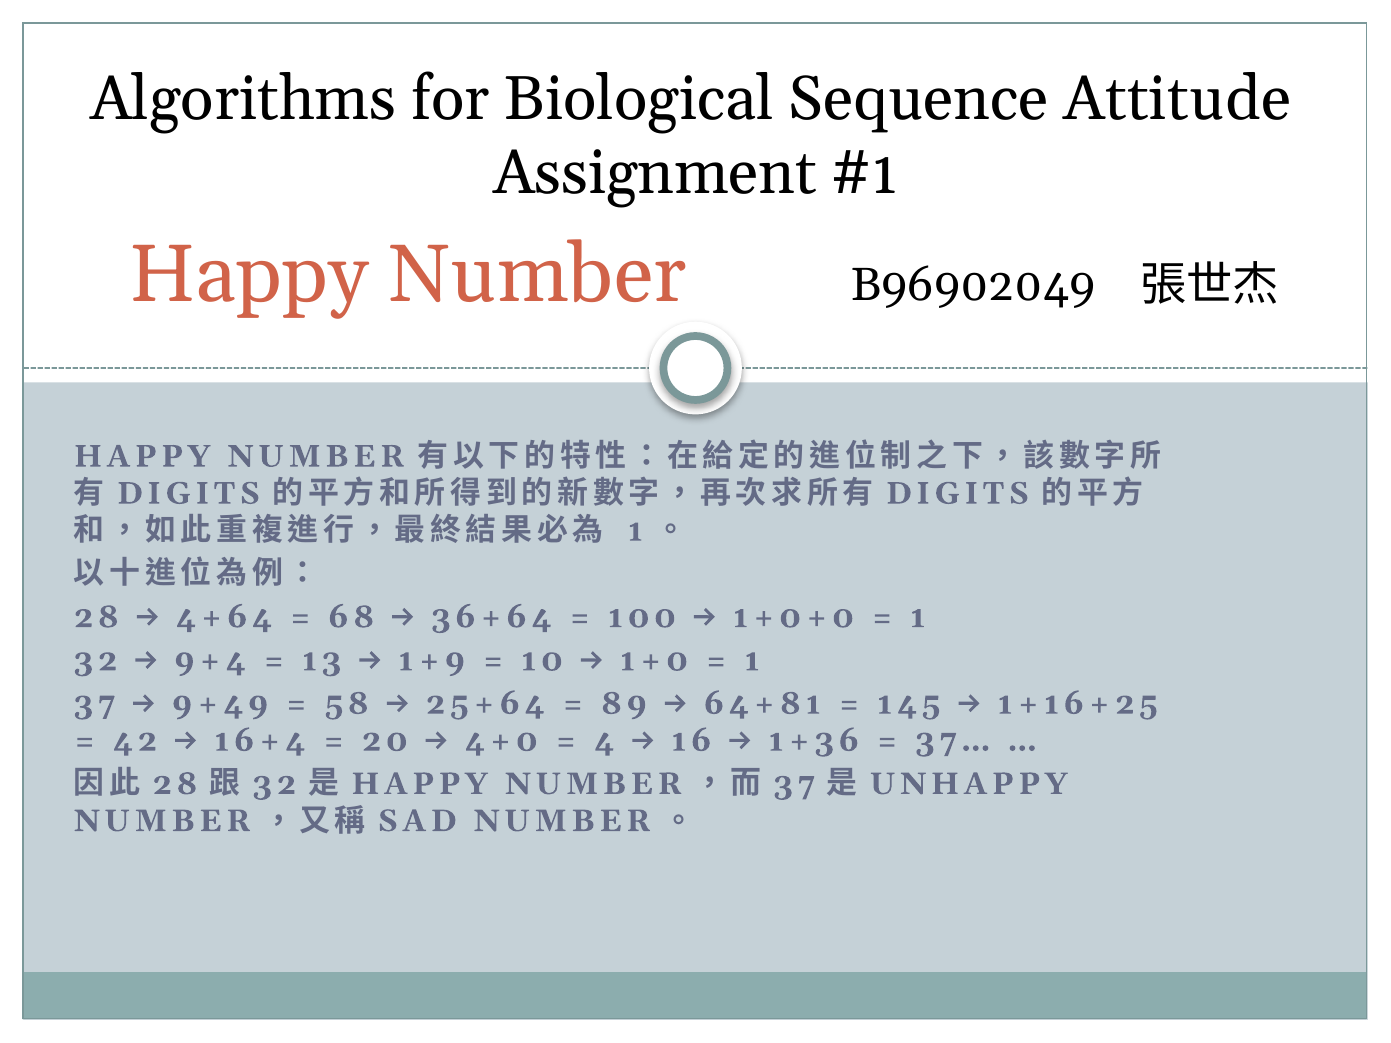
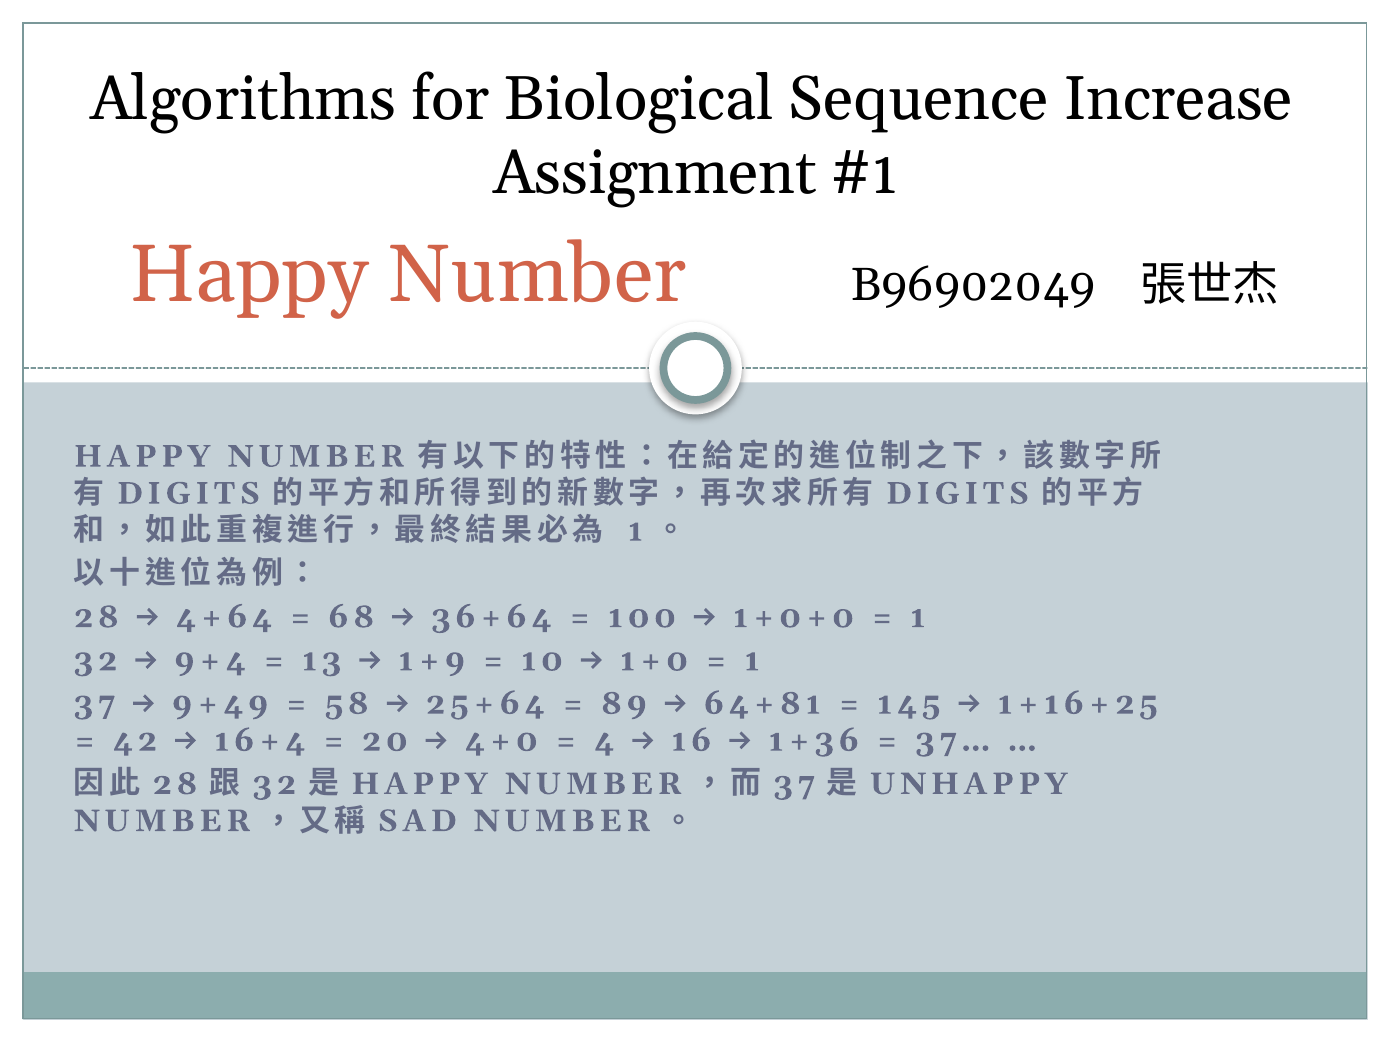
Attitude: Attitude -> Increase (1178, 99)
